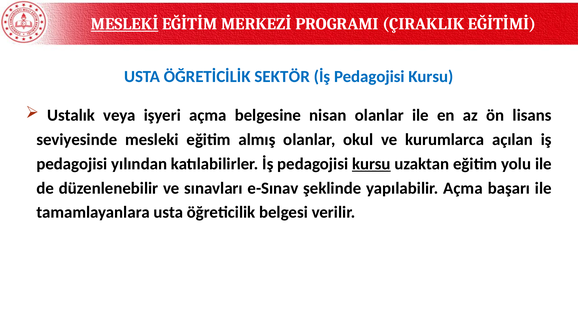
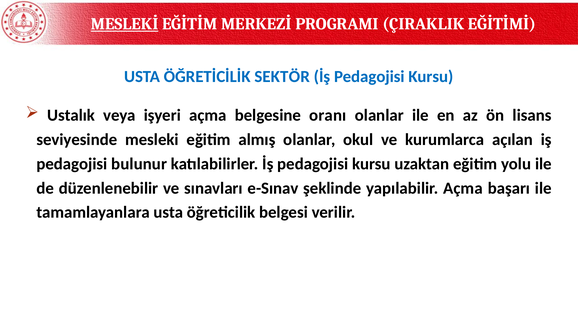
nisan: nisan -> oranı (328, 115)
yılından: yılından -> bulunur (139, 164)
kursu underline: present -> none (371, 164)
